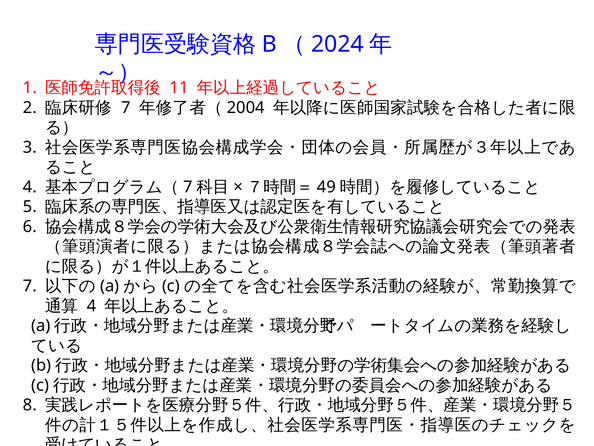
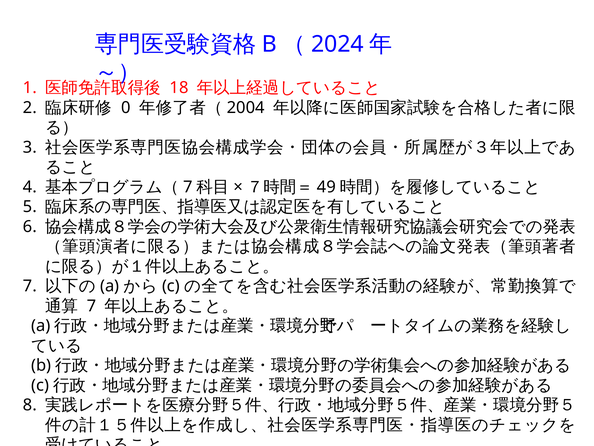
11: 11 -> 18 (179, 88)
7: 7 -> 0 (126, 107)
4: 4 -> 7 (92, 306)
